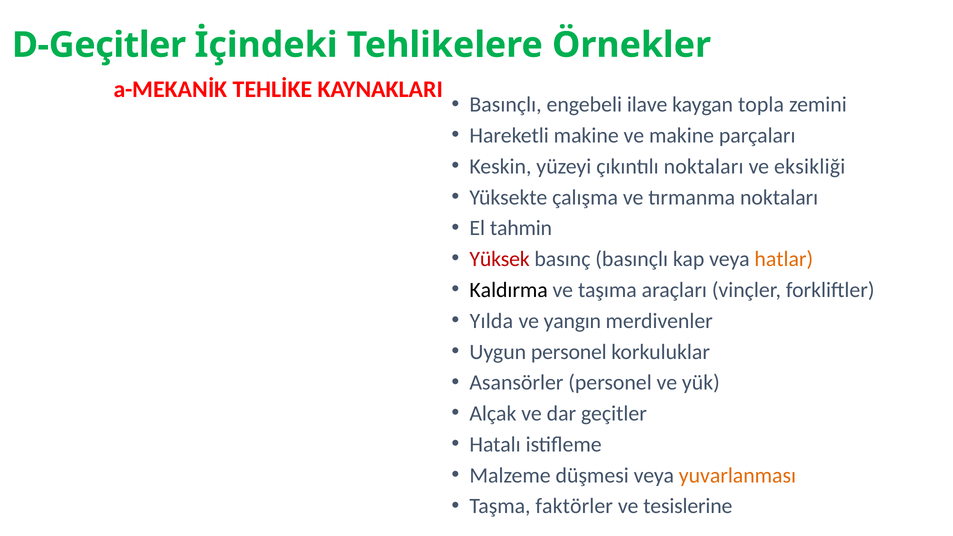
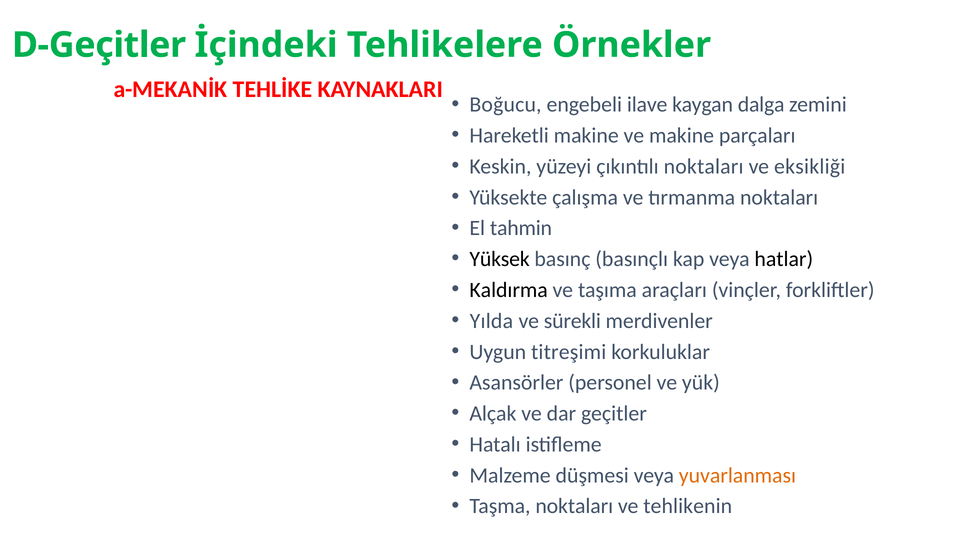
Basınçlı: Basınçlı -> Boğucu (506, 105)
topla: topla -> dalga (761, 105)
Yüksek colour: red -> black (500, 259)
hatlar colour: orange -> black (784, 259)
yangın: yangın -> sürekli (572, 321)
Uygun personel: personel -> titreşimi (569, 352)
Taşma faktörler: faktörler -> noktaları (574, 506)
tesislerine: tesislerine -> tehlikenin (688, 506)
